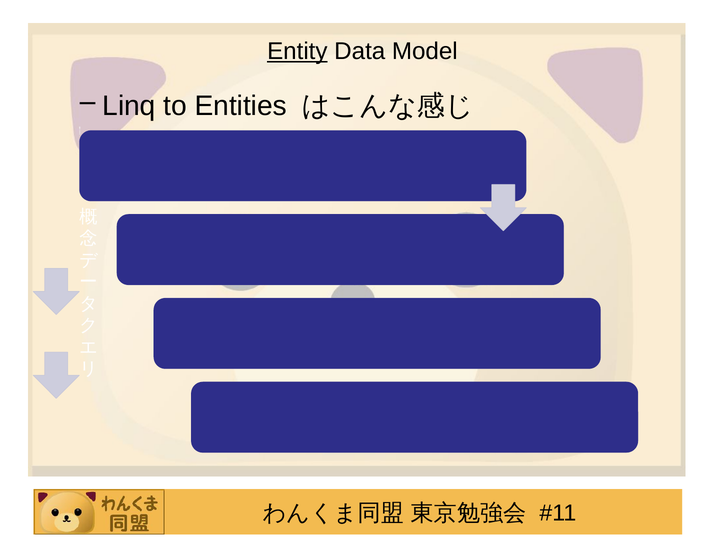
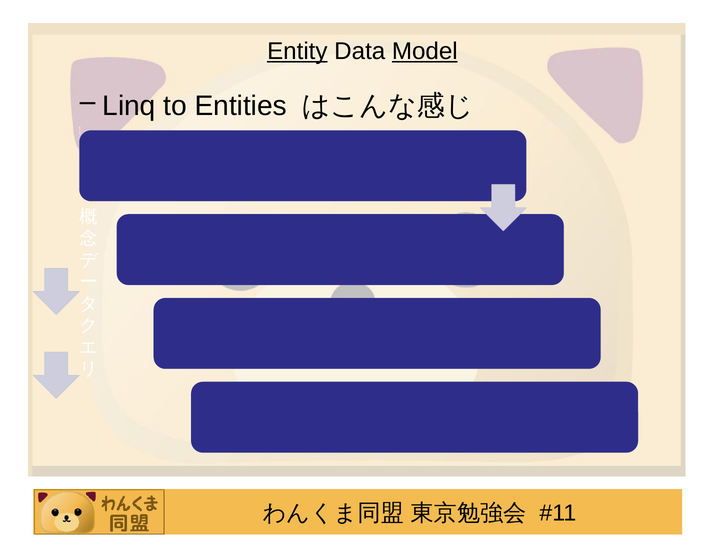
Model underline: none -> present (425, 51)
